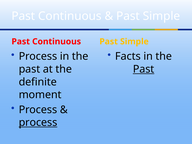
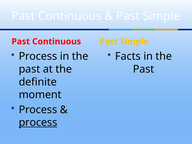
Past underline: present -> none (144, 69)
